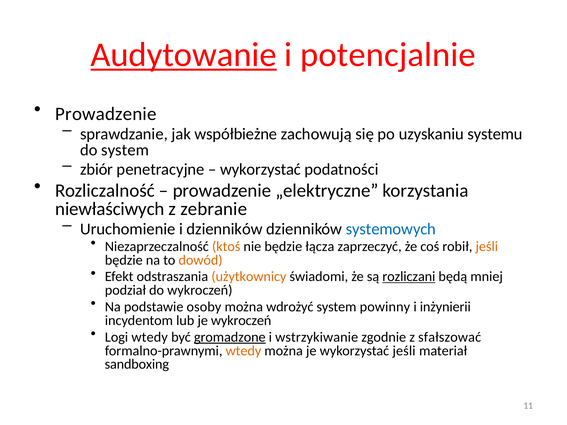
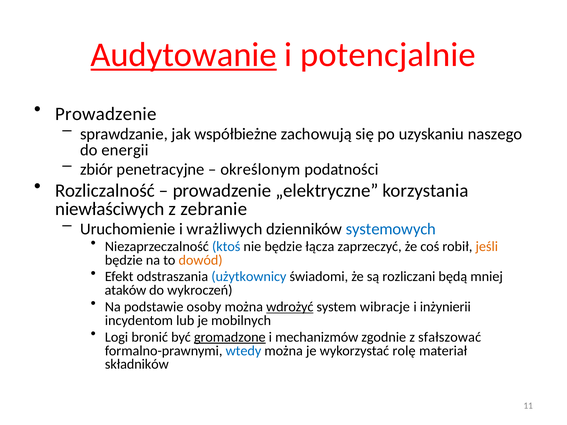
systemu: systemu -> naszego (495, 134)
do system: system -> energii (125, 150)
wykorzystać: wykorzystać -> określonym (260, 169)
i dzienników: dzienników -> wrażliwych (225, 229)
ktoś colour: orange -> blue (226, 247)
użytkownicy colour: orange -> blue (249, 277)
rozliczani underline: present -> none (409, 277)
podział: podział -> ataków (125, 290)
wdrożyć underline: none -> present (290, 307)
powinny: powinny -> wibracje (385, 307)
je wykroczeń: wykroczeń -> mobilnych (241, 321)
Logi wtedy: wtedy -> bronić (150, 337)
wstrzykiwanie: wstrzykiwanie -> mechanizmów (317, 337)
wtedy colour: orange -> blue (243, 351)
wykorzystać jeśli: jeśli -> rolę (404, 351)
sandboxing: sandboxing -> składników (137, 365)
